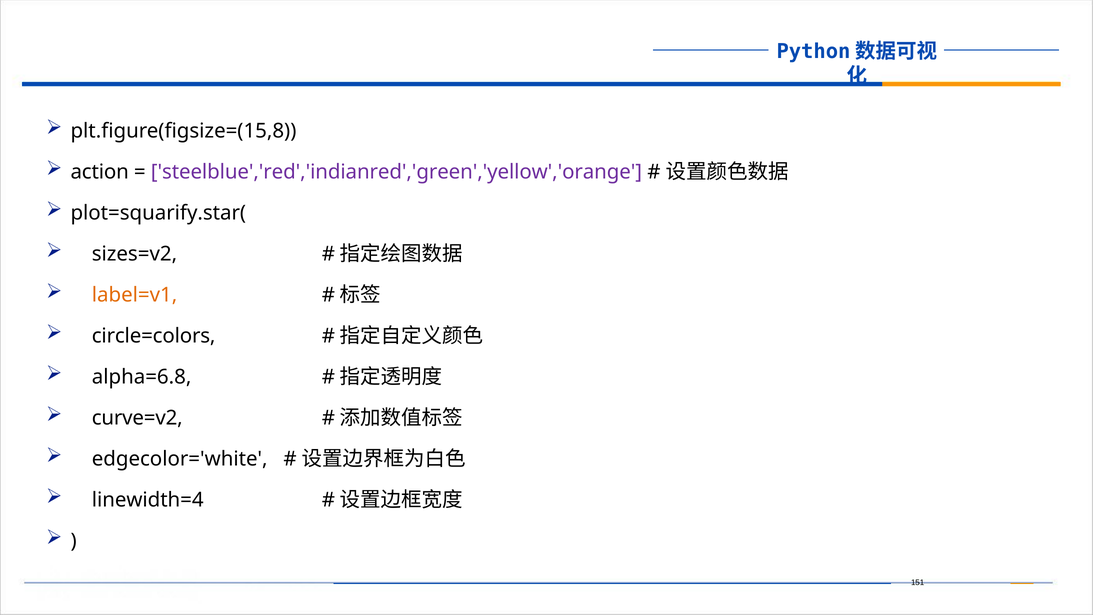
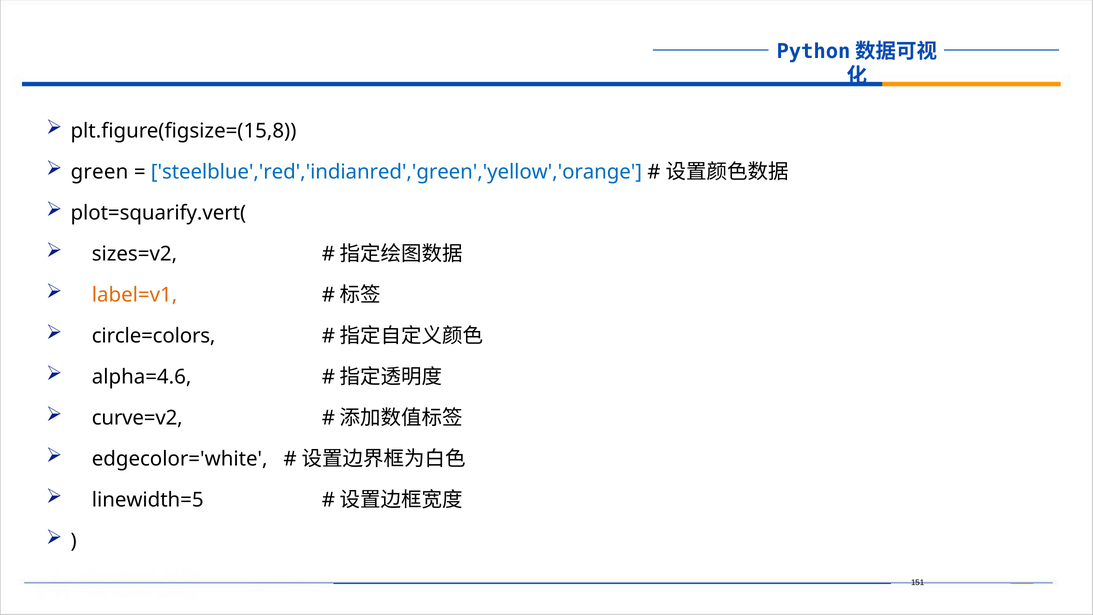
action: action -> green (99, 172)
steelblue','red','indianred','green','yellow','orange colour: purple -> blue (396, 172)
plot=squarify.star(: plot=squarify.star( -> plot=squarify.vert( (158, 213)
alpha=6.8: alpha=6.8 -> alpha=4.6 (142, 377)
linewidth=4: linewidth=4 -> linewidth=5 (148, 500)
